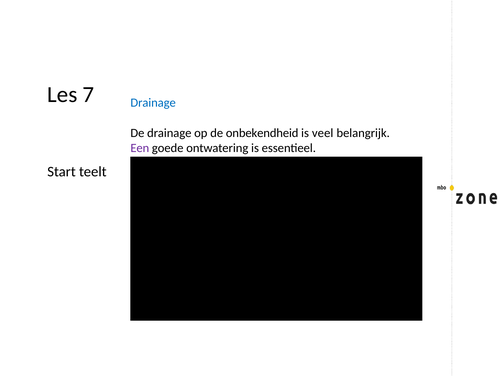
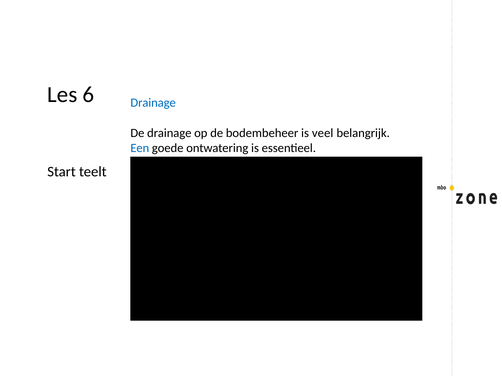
7: 7 -> 6 (88, 95)
onbekendheid: onbekendheid -> bodembeheer (262, 133)
Een colour: purple -> blue (140, 148)
